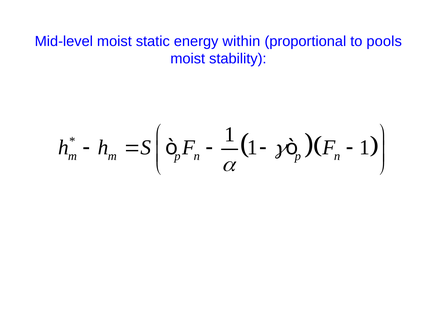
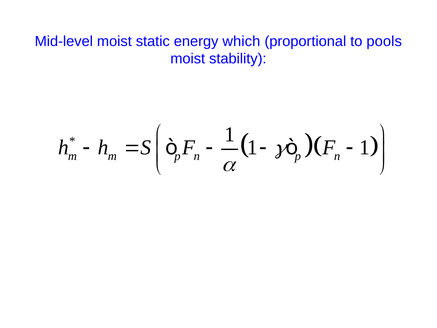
within: within -> which (241, 41)
